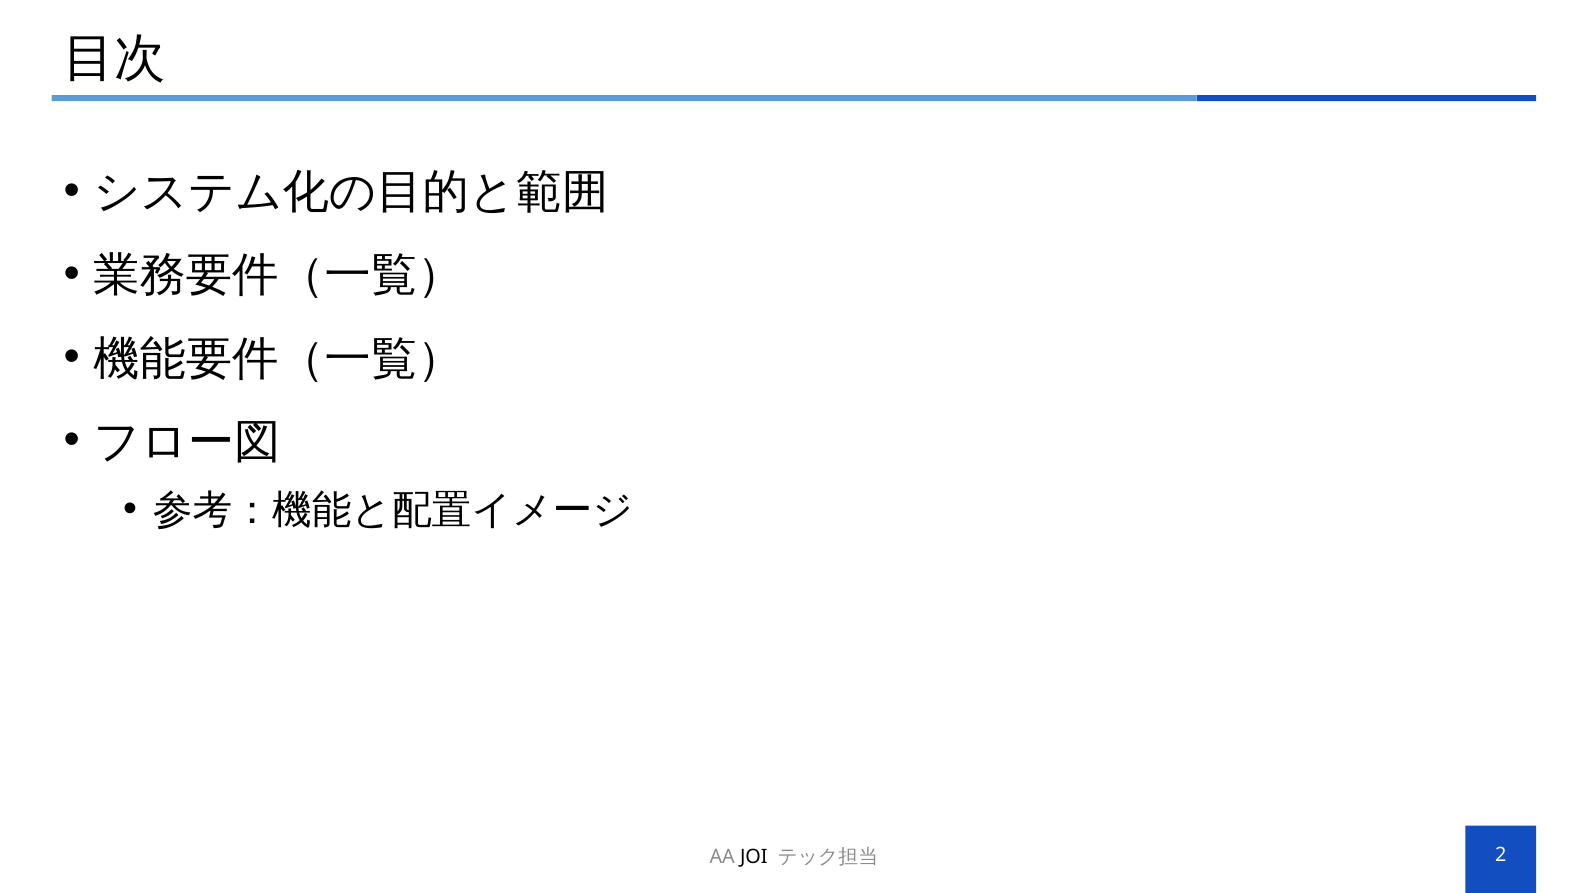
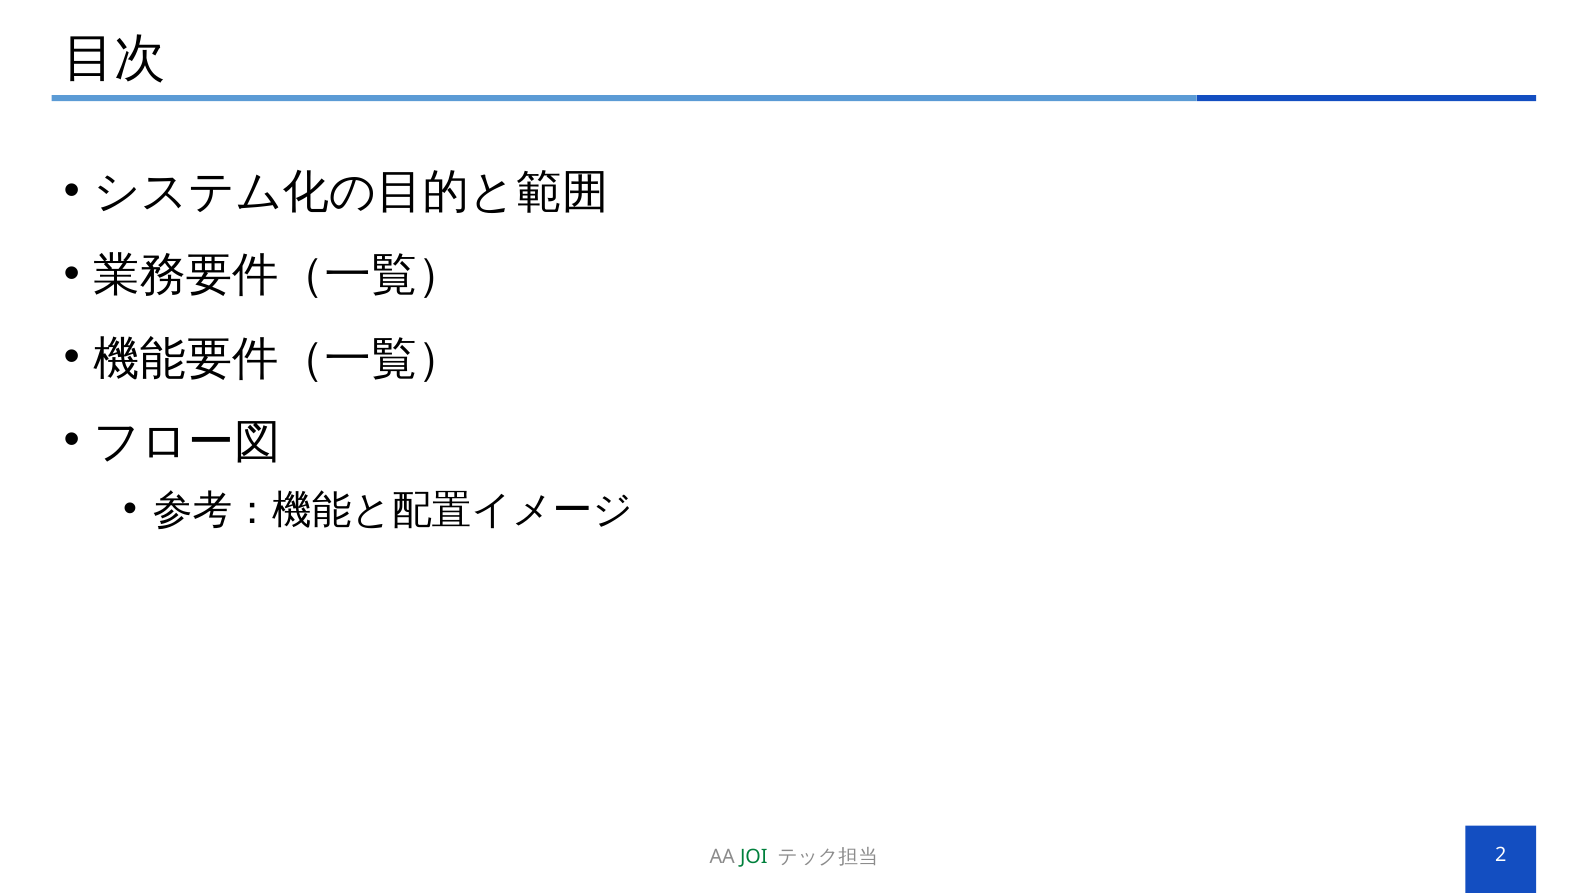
JOI colour: black -> green (754, 857)
